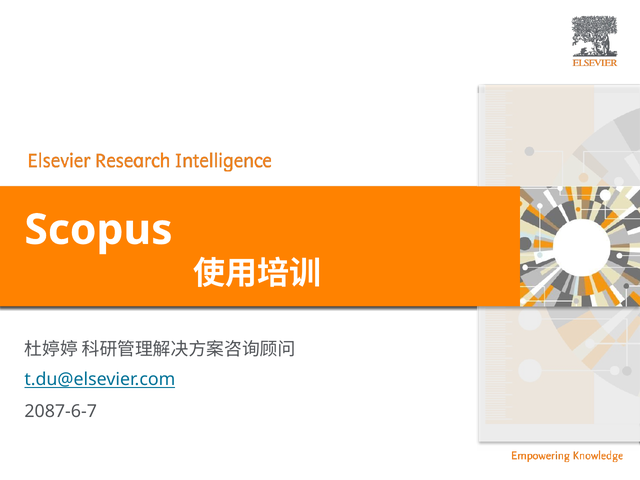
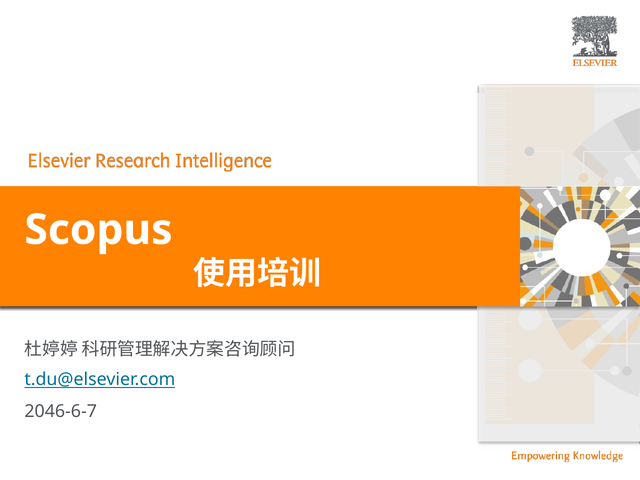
2087-6-7: 2087-6-7 -> 2046-6-7 (61, 411)
